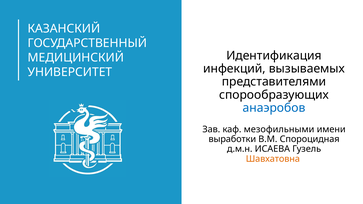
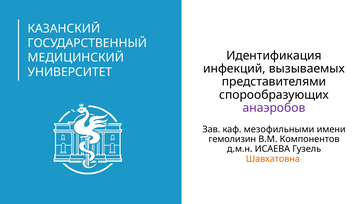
анаэробов colour: blue -> purple (274, 108)
выработки: выработки -> гемолизин (232, 139)
Спороцидная: Спороцидная -> Компонентов (310, 139)
